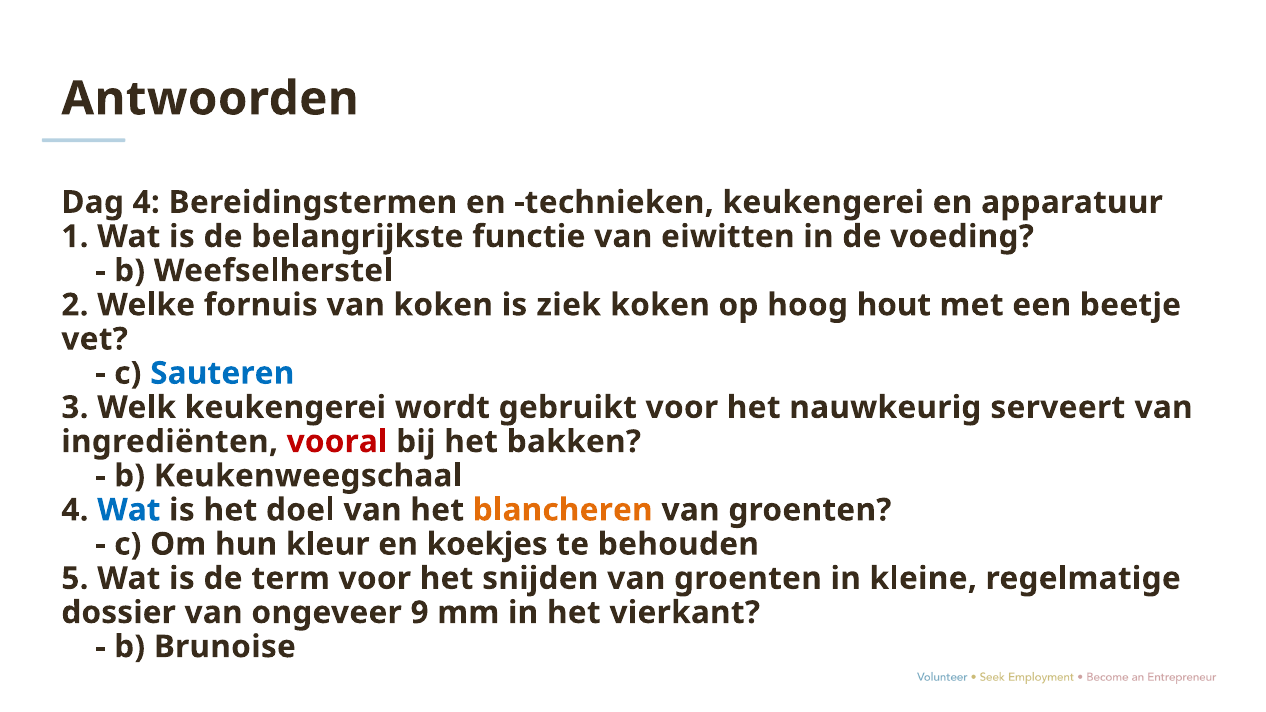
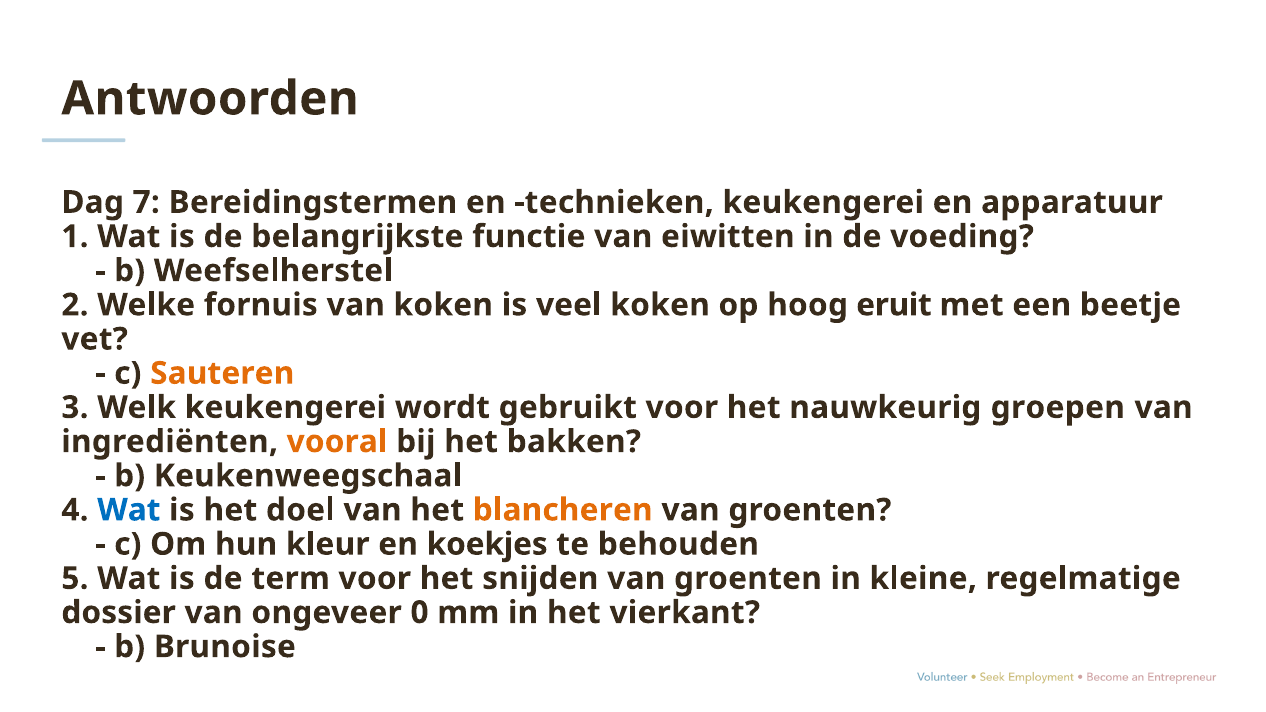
Dag 4: 4 -> 7 (146, 202)
ziek: ziek -> veel (569, 305)
hout: hout -> eruit (894, 305)
Sauteren colour: blue -> orange (222, 373)
serveert: serveert -> groepen (1058, 408)
vooral colour: red -> orange (337, 442)
9: 9 -> 0 (420, 613)
